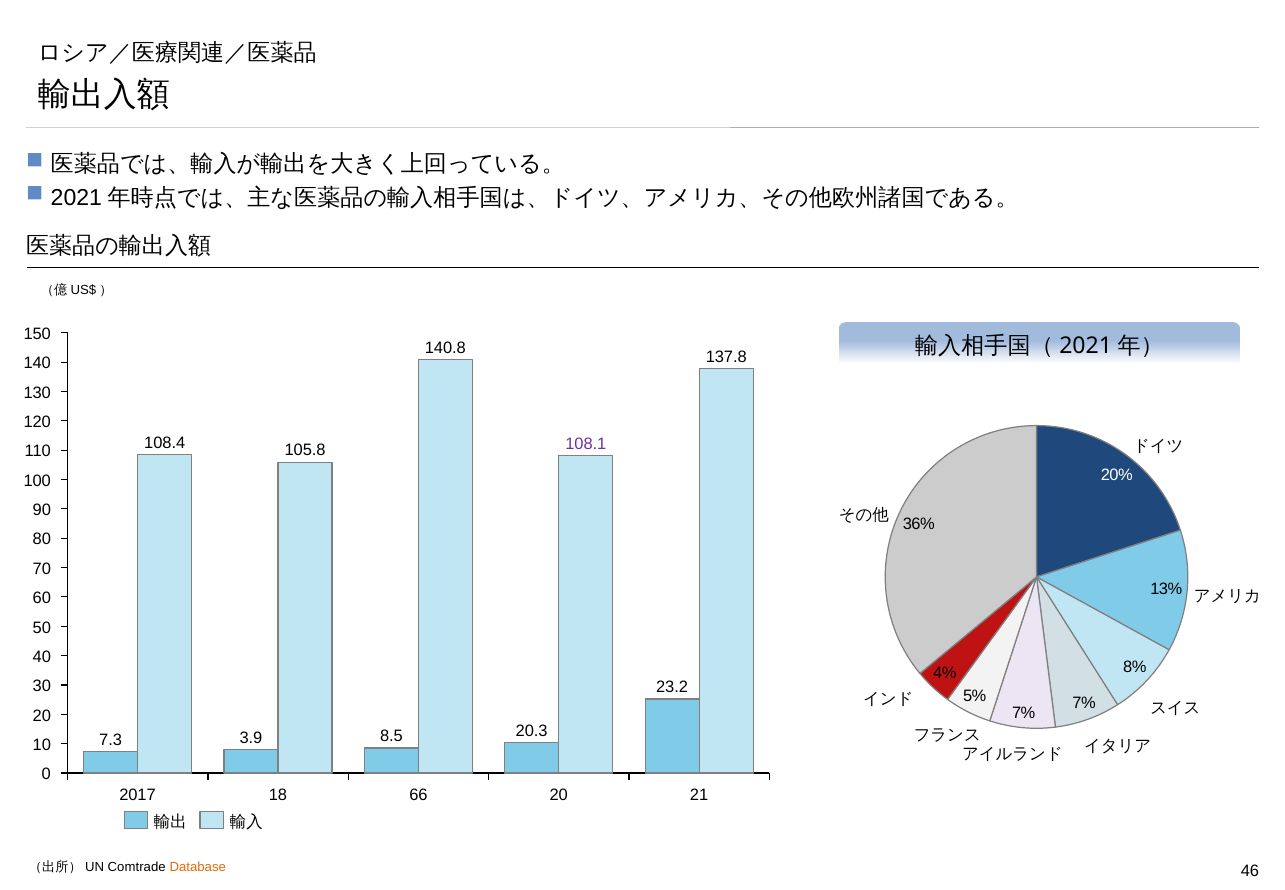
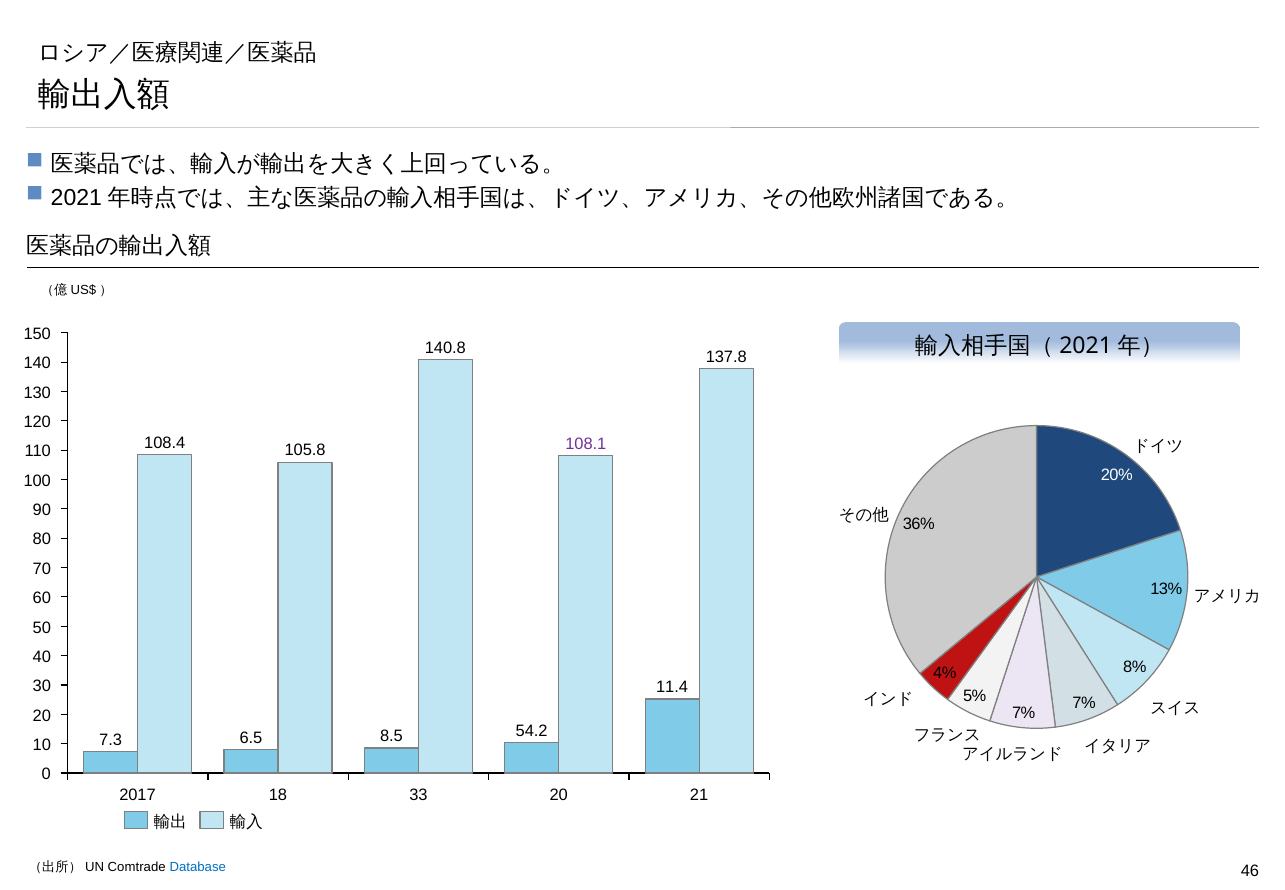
23.2: 23.2 -> 11.4 (672, 687)
20.3: 20.3 -> 54.2 (532, 731)
3.9: 3.9 -> 6.5 (251, 738)
66: 66 -> 33 (418, 795)
Database colour: orange -> blue (198, 866)
